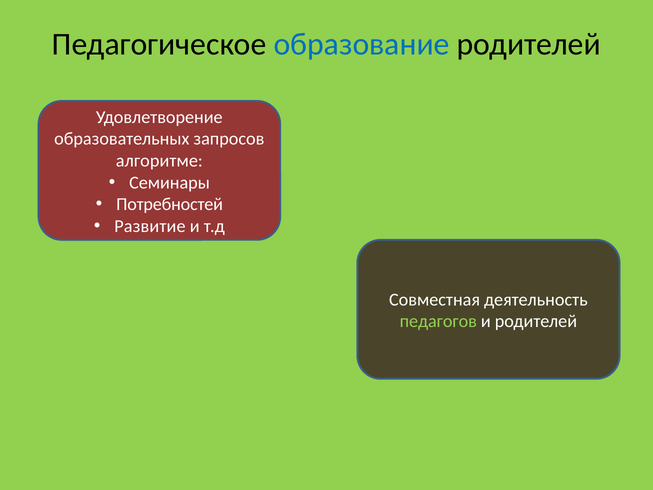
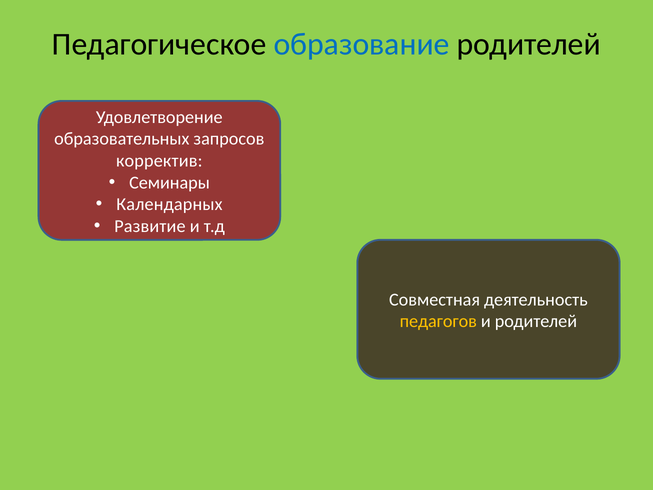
алгоритме: алгоритме -> корректив (159, 161)
Потребностей: Потребностей -> Календарных (169, 204)
педагогов colour: light green -> yellow (438, 321)
